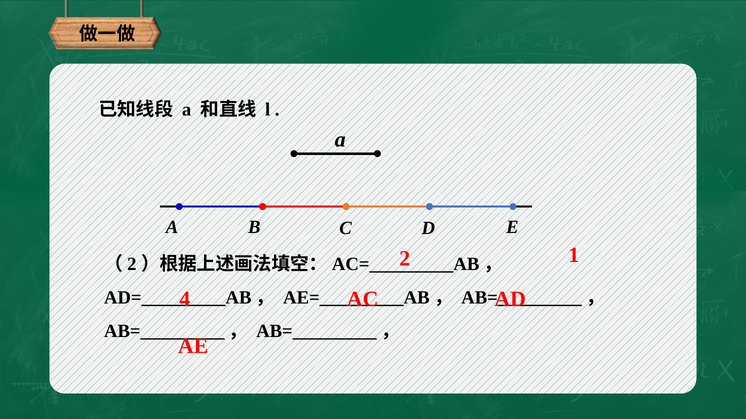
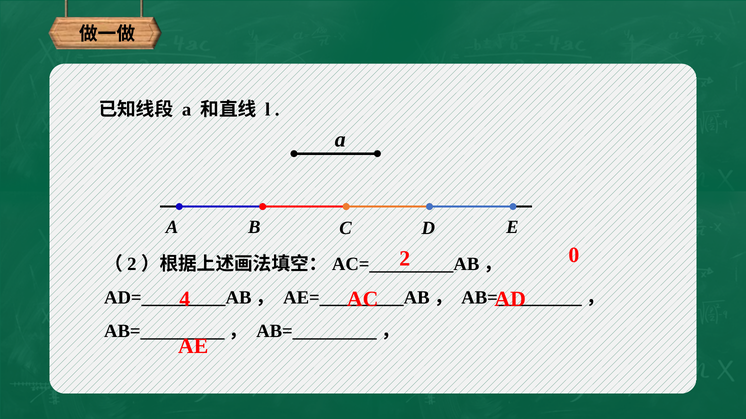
1: 1 -> 0 (574, 255)
